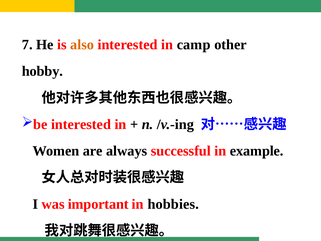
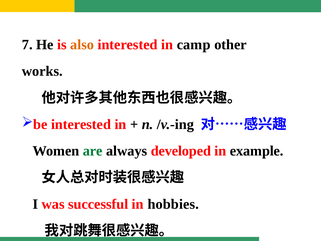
hobby: hobby -> works (42, 71)
are colour: black -> green (93, 151)
successful: successful -> developed (181, 151)
important: important -> successful (98, 204)
